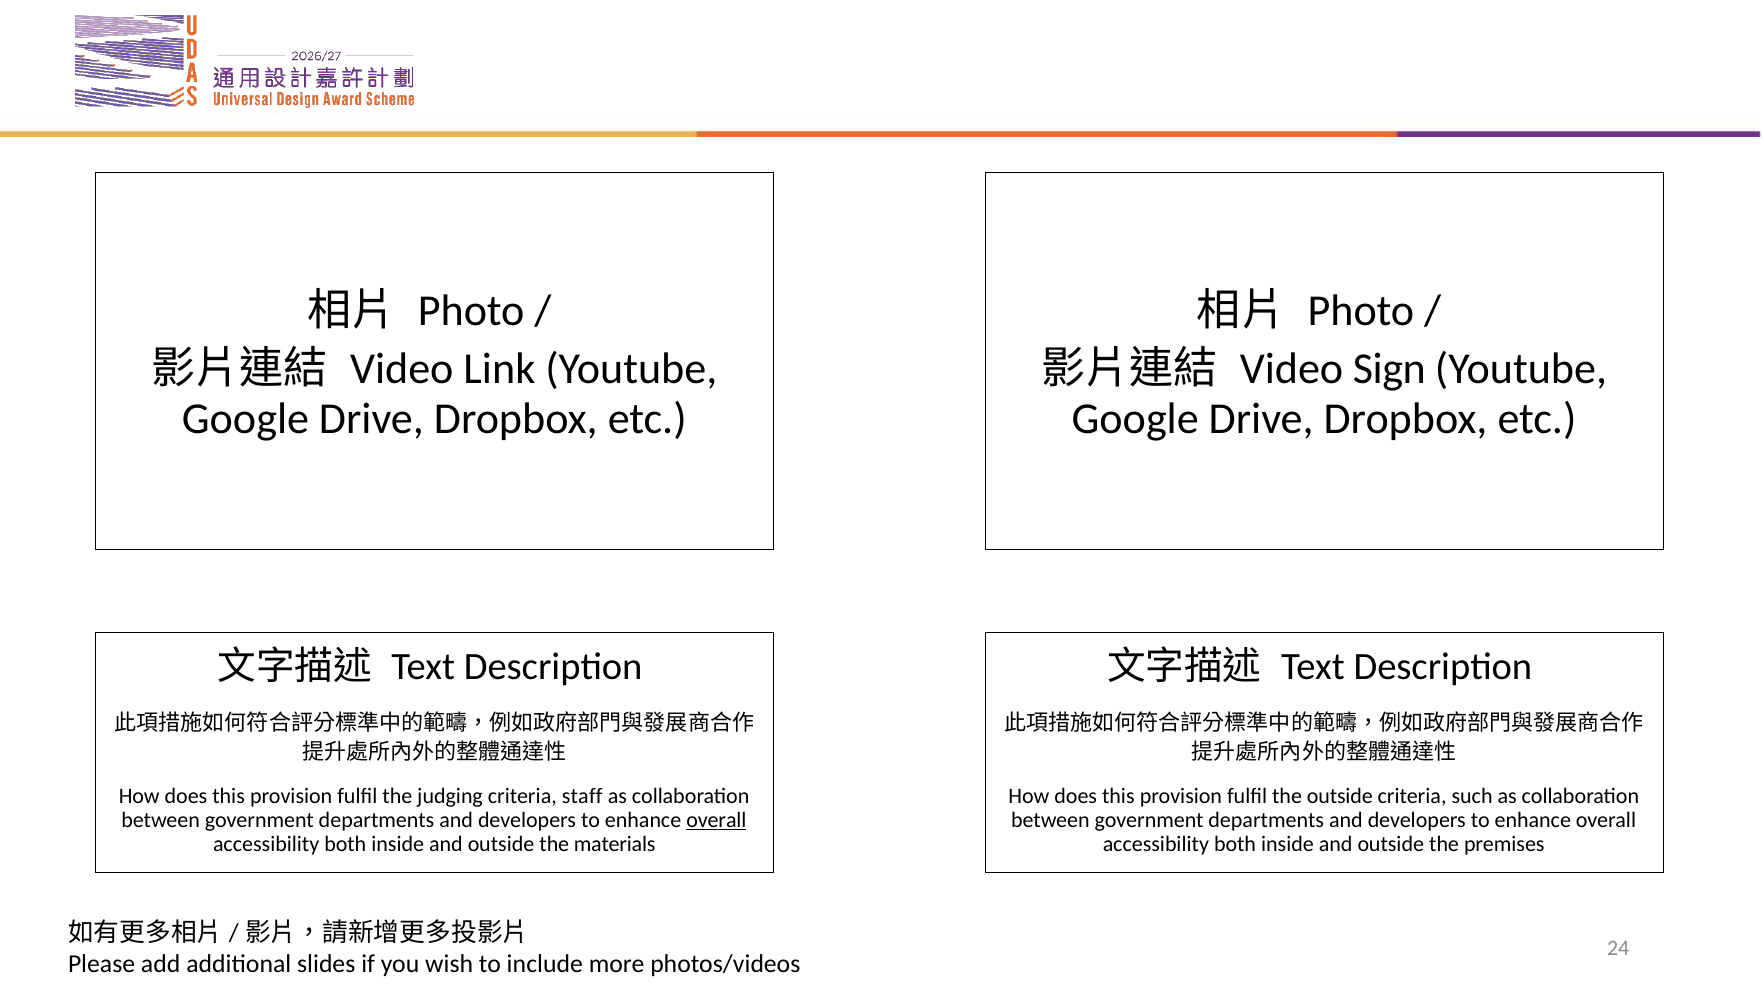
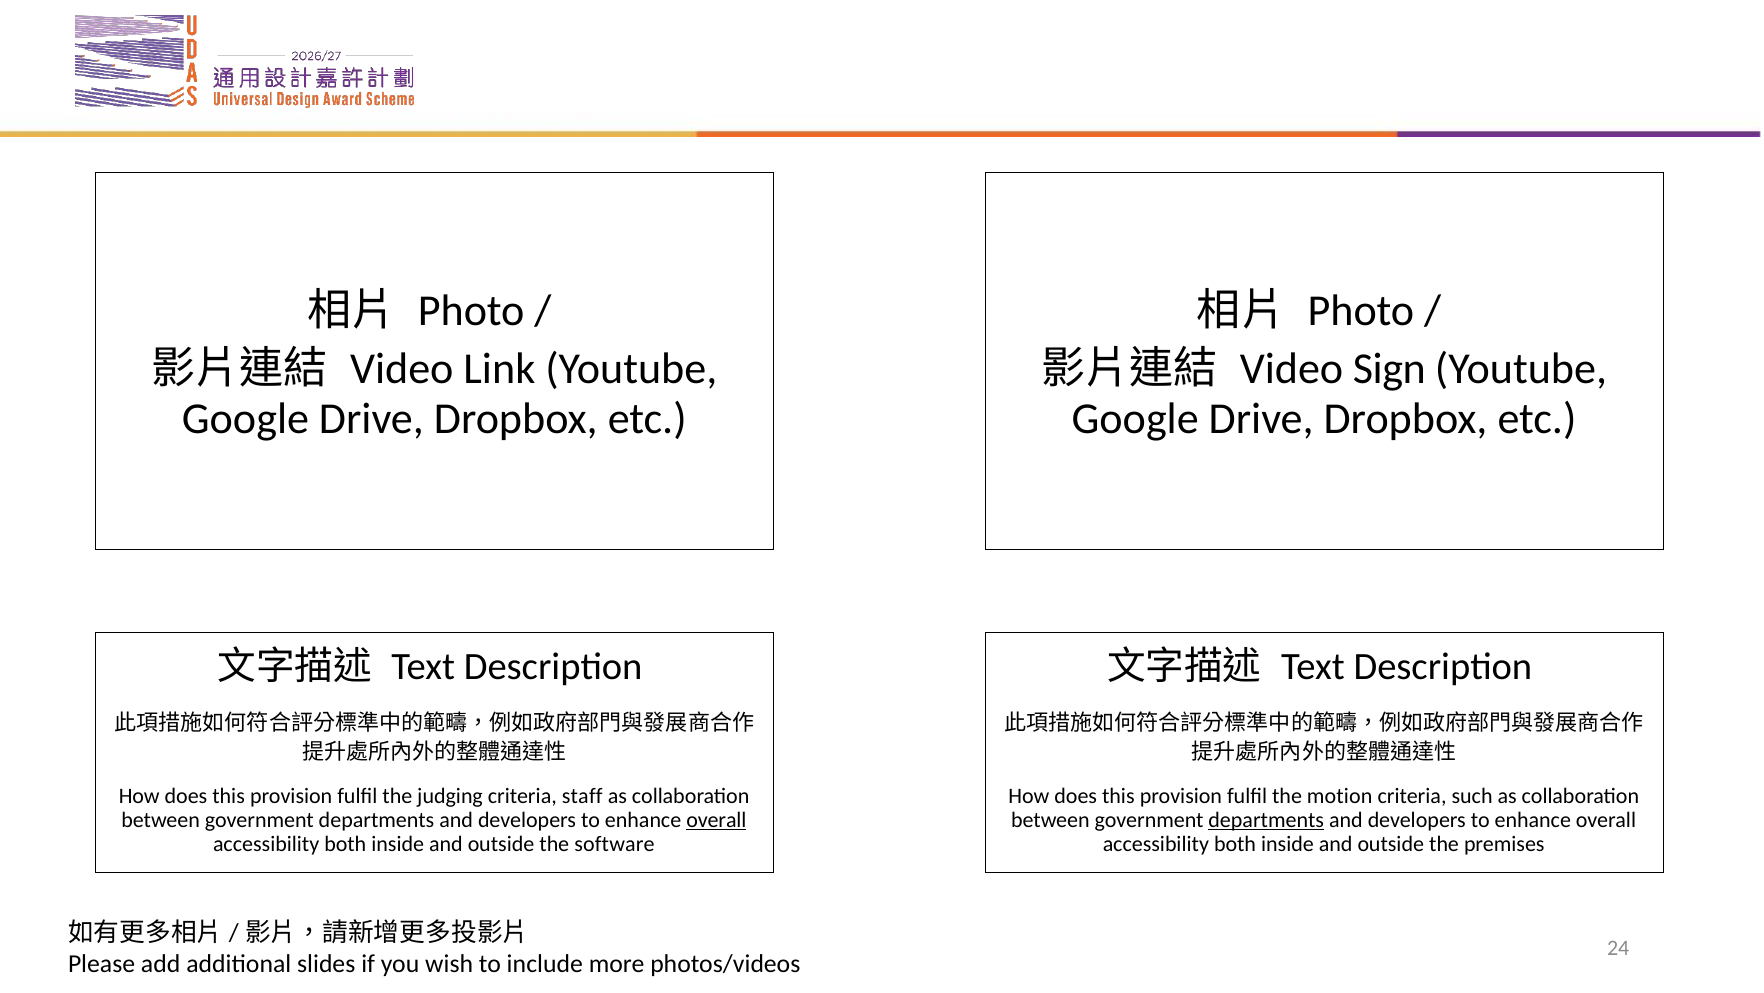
the outside: outside -> motion (1340, 795)
departments underline: none -> present (1266, 819)
materials: materials -> software (614, 844)
